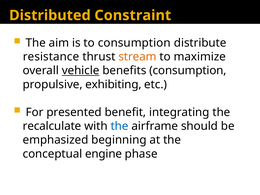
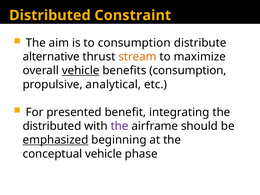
resistance: resistance -> alternative (51, 57)
exhibiting: exhibiting -> analytical (113, 84)
recalculate: recalculate -> distributed (52, 126)
the colour: blue -> purple (120, 126)
emphasized underline: none -> present (55, 140)
conceptual engine: engine -> vehicle (104, 154)
